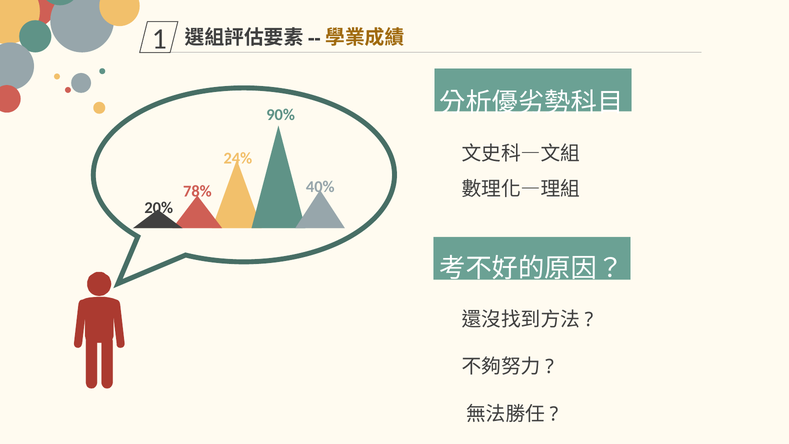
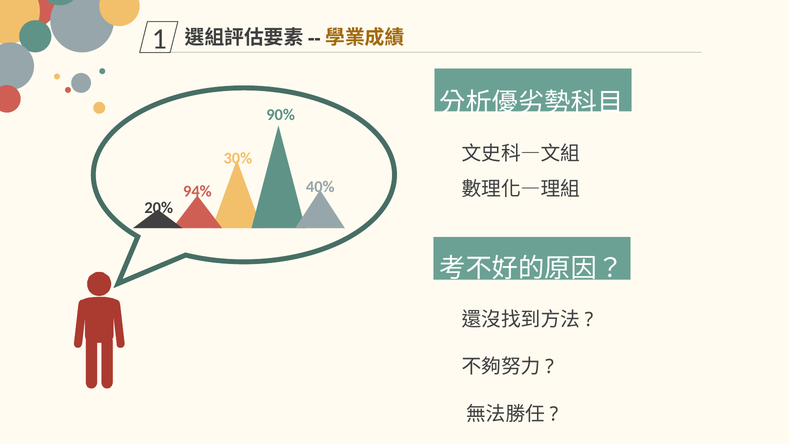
24%: 24% -> 30% (238, 158)
78%: 78% -> 94% (197, 191)
